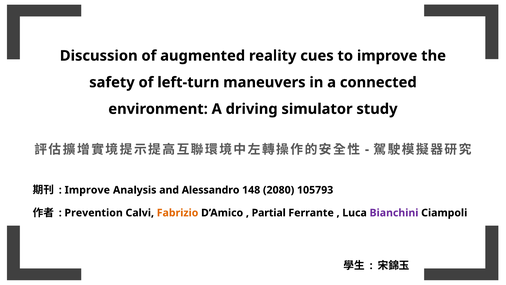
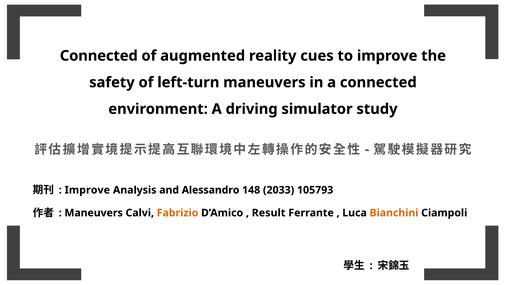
Discussion: Discussion -> Connected (99, 56)
2080: 2080 -> 2033 (279, 190)
Prevention: Prevention -> Maneuvers (94, 213)
Partial: Partial -> Result (269, 213)
Bianchini colour: purple -> orange (394, 213)
